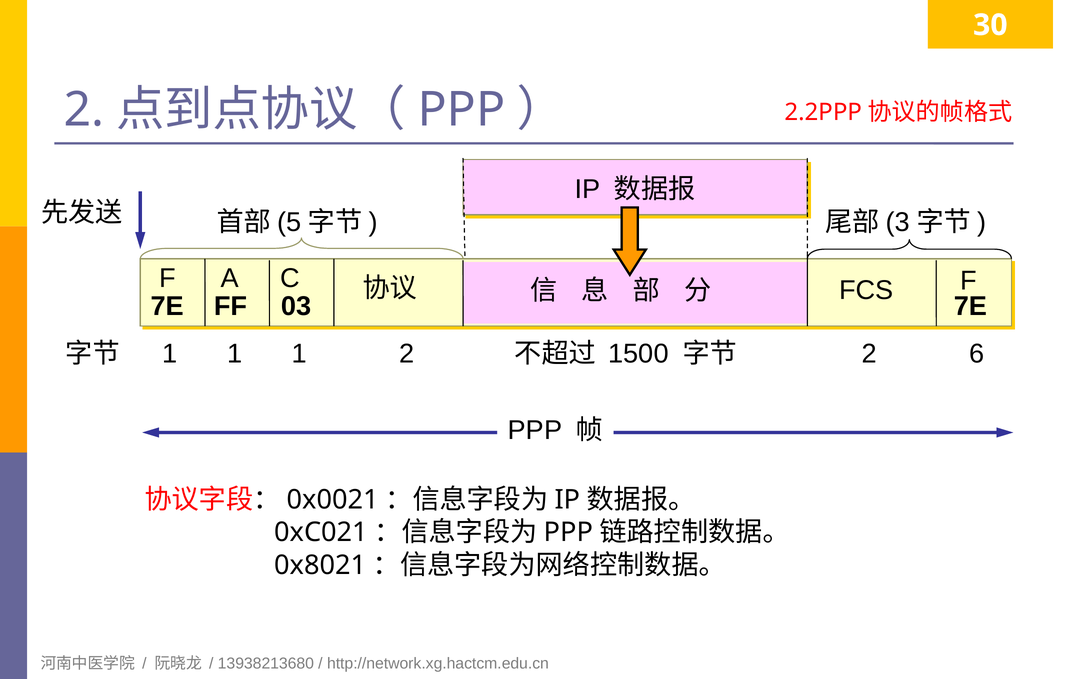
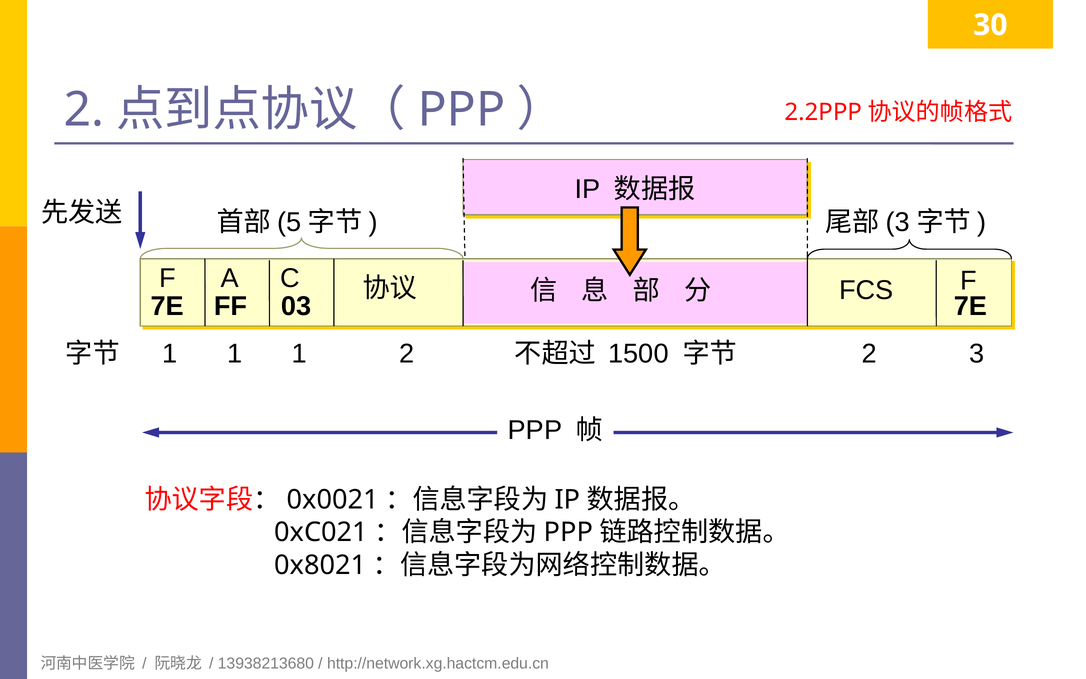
6: 6 -> 3 (977, 353)
